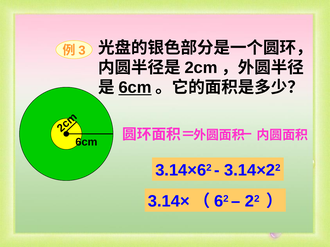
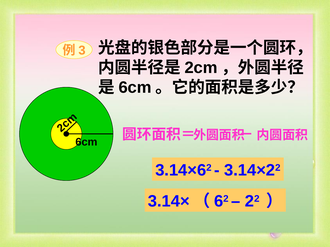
6cm underline: present -> none (135, 88)
